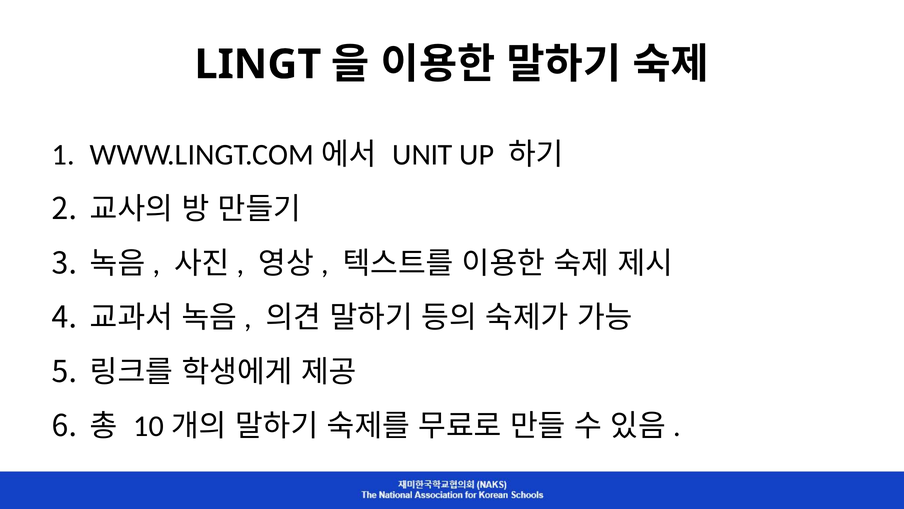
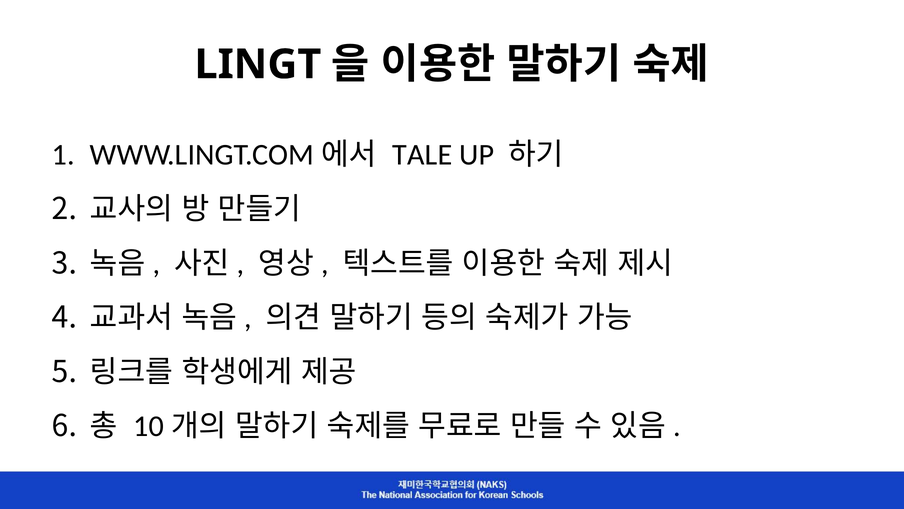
UNIT: UNIT -> TALE (422, 155)
